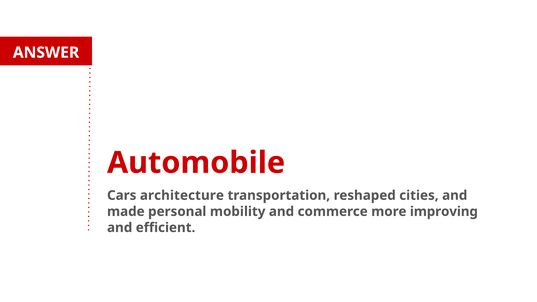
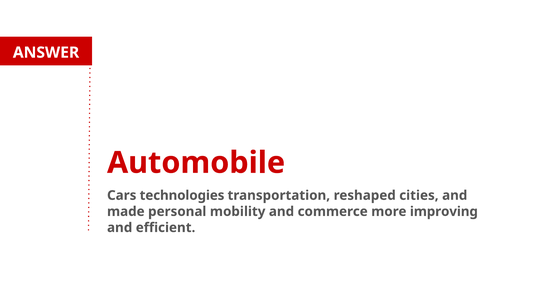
architecture: architecture -> technologies (182, 195)
